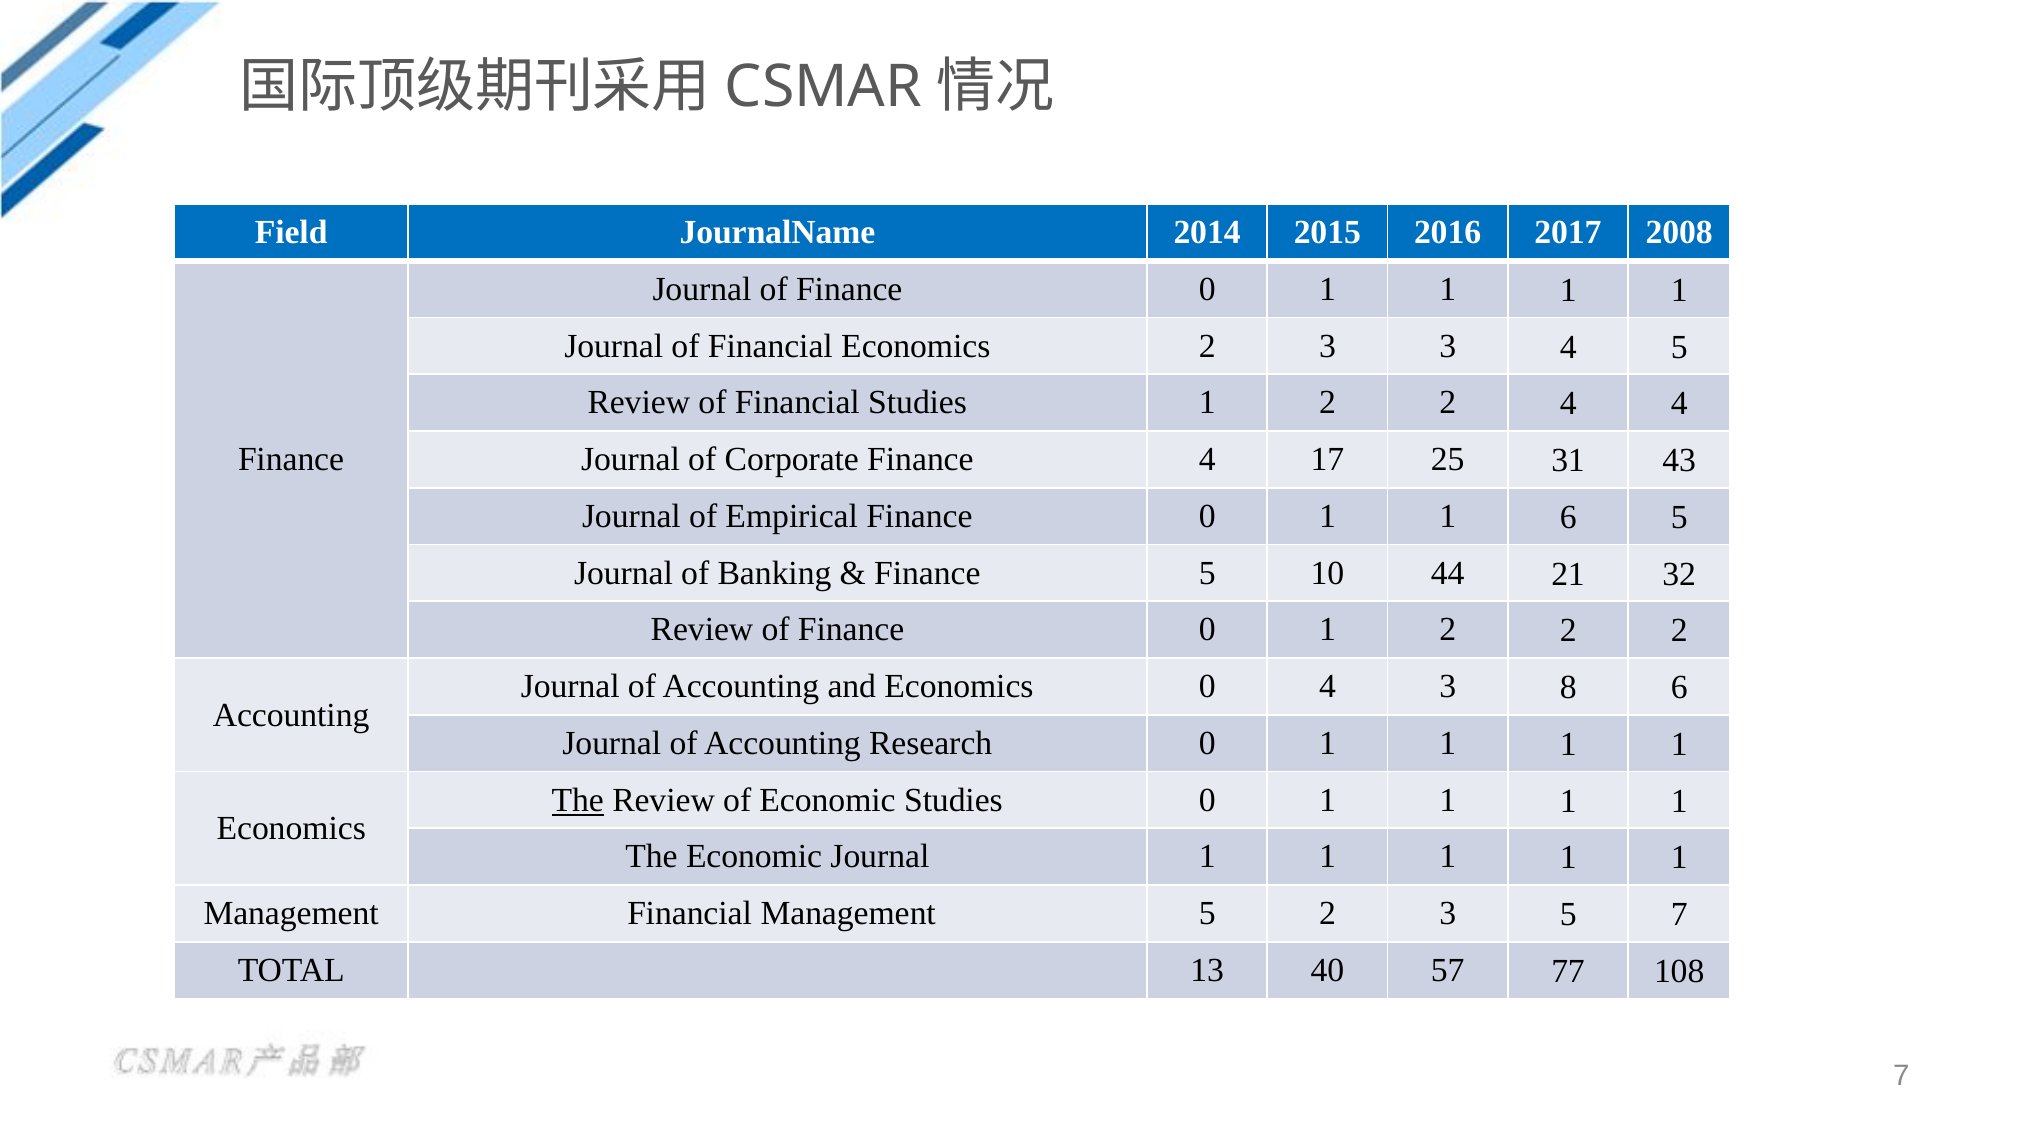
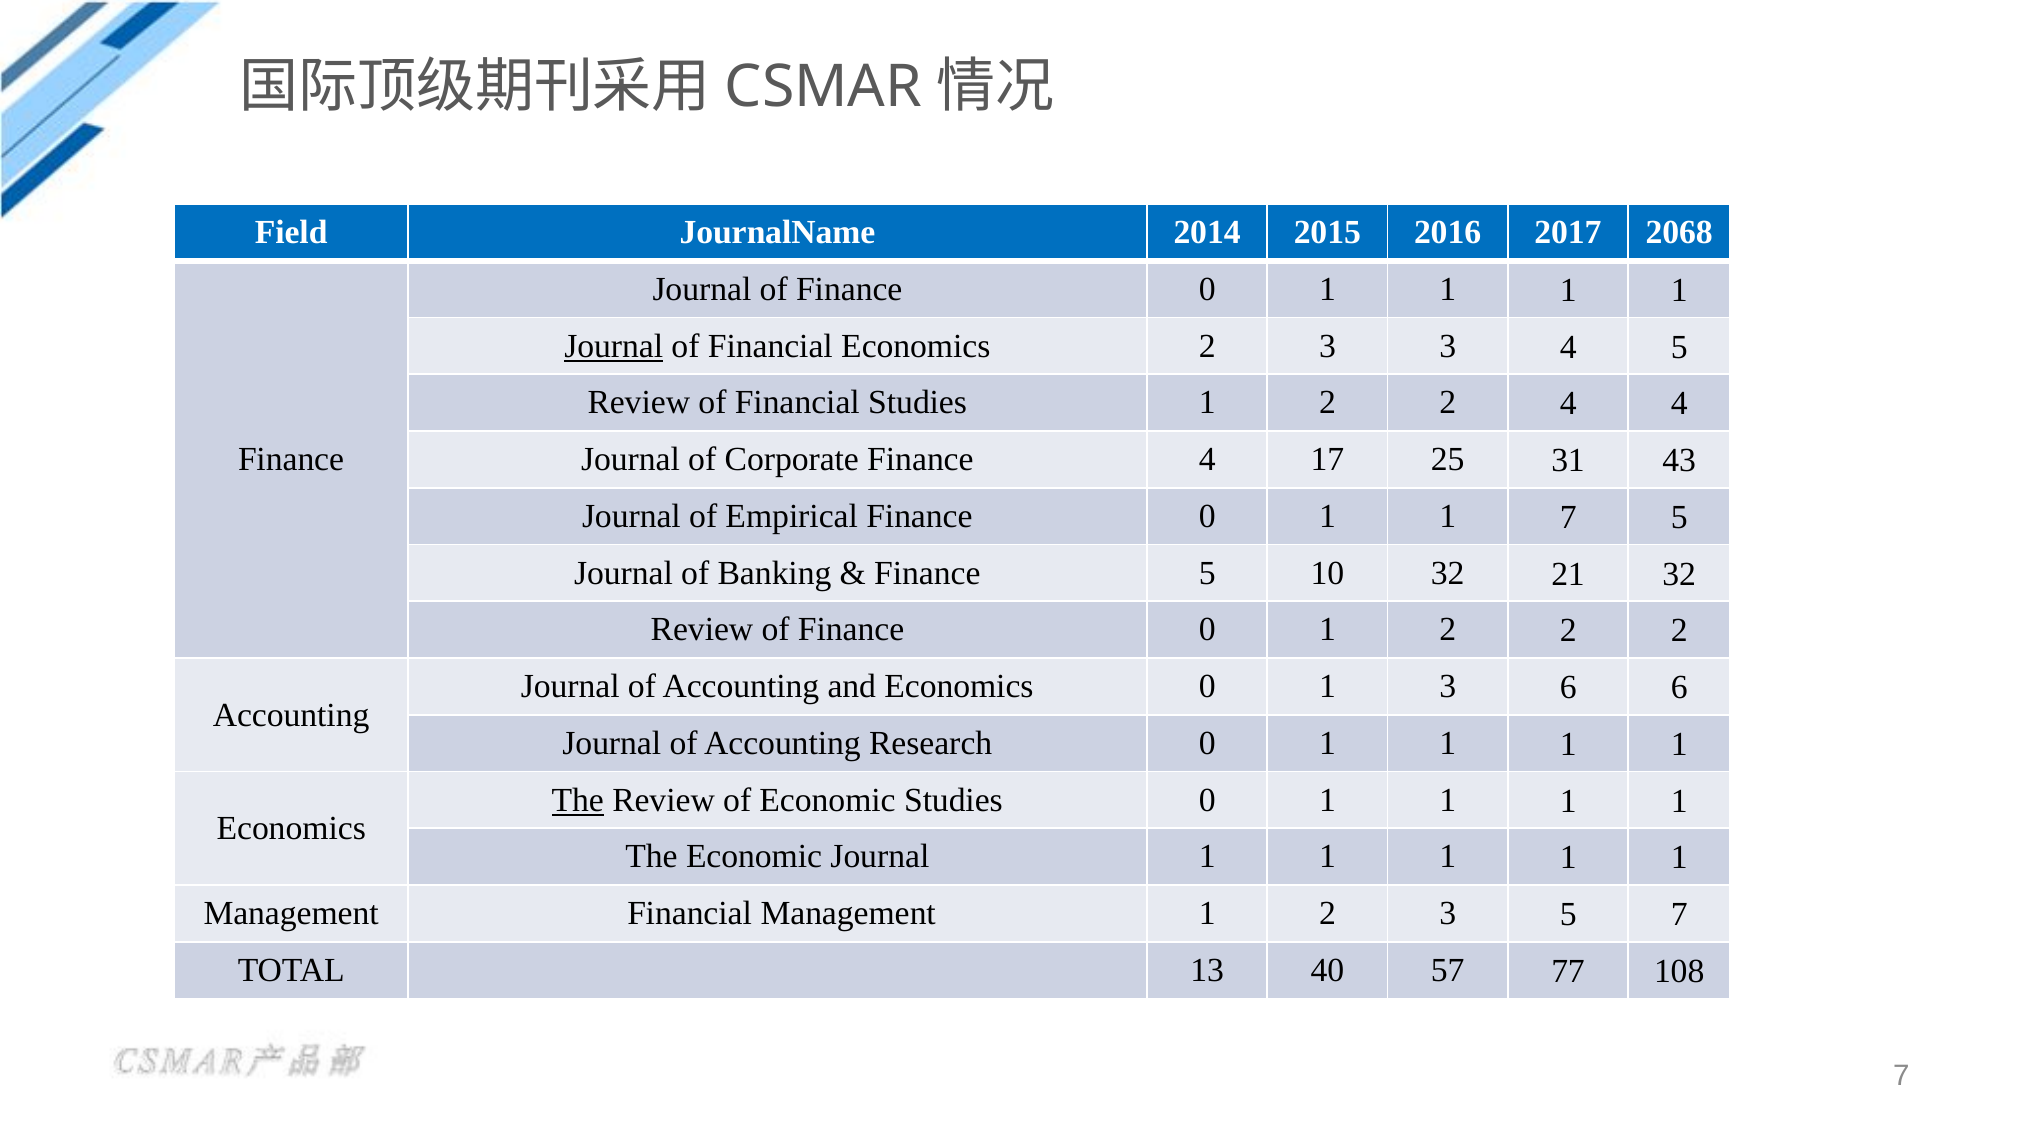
2008: 2008 -> 2068 (1679, 233)
Journal underline: none -> present (614, 346)
1 6: 6 -> 7 (1568, 517)
10 44: 44 -> 32 (1448, 573)
Economics 0 4: 4 -> 1 (1328, 687)
3 8: 8 -> 6 (1568, 687)
Management 5: 5 -> 1 (1207, 914)
